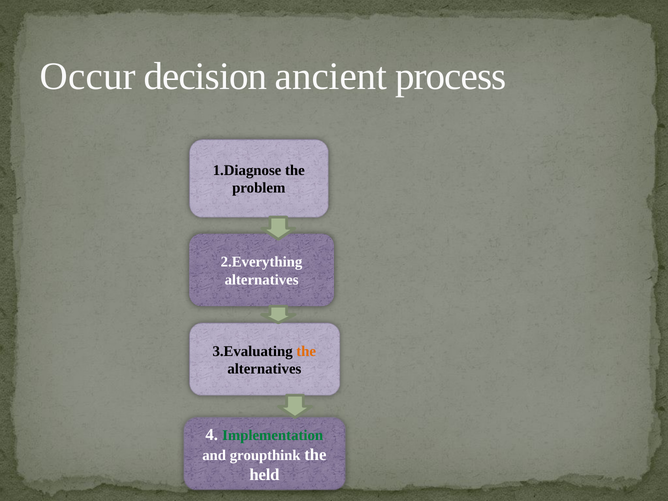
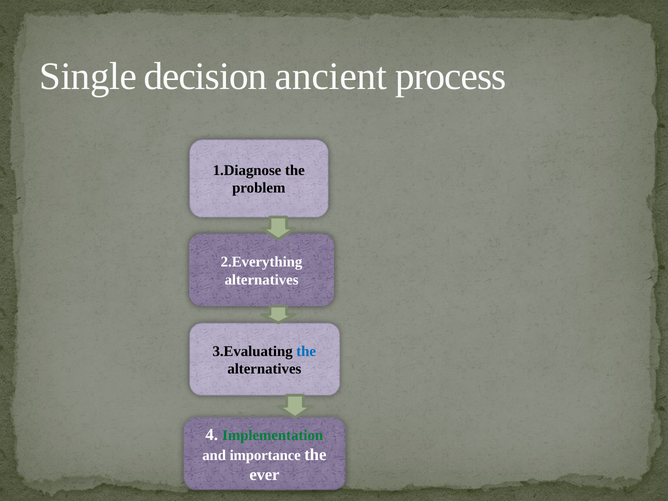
Occur: Occur -> Single (88, 76)
the colour: orange -> blue (306, 351)
groupthink: groupthink -> importance (265, 455)
held: held -> ever (264, 475)
